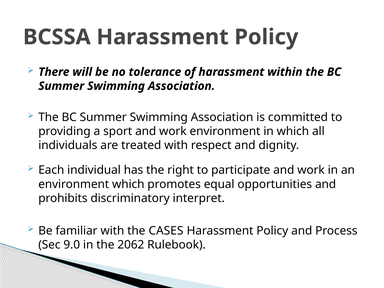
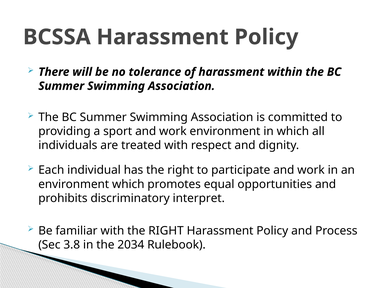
with the CASES: CASES -> RIGHT (166, 231)
9.0: 9.0 -> 3.8 (72, 245)
2062: 2062 -> 2034 (131, 245)
